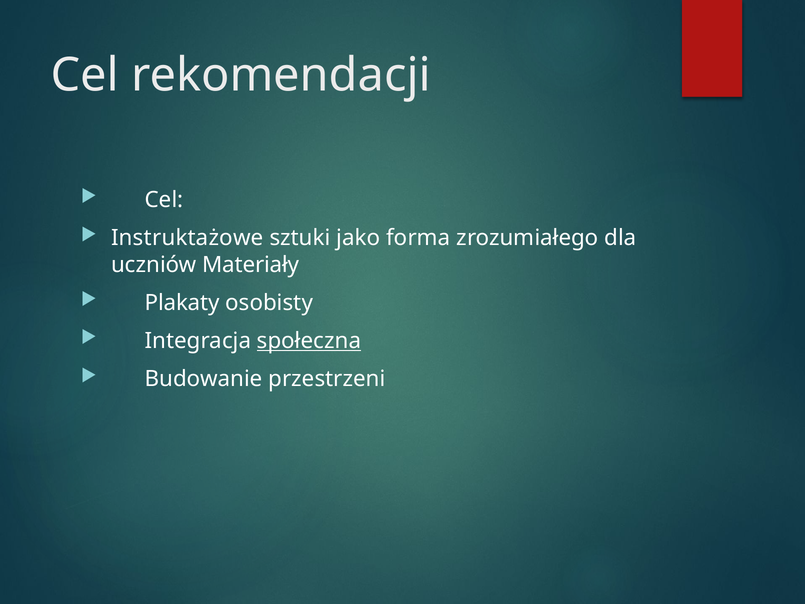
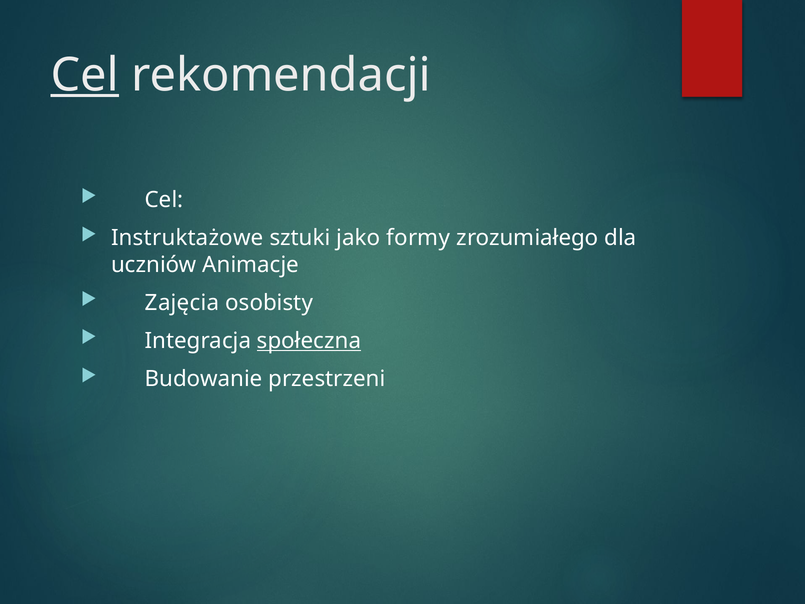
Cel underline: none -> present (85, 75)
forma: forma -> formy (418, 238)
Materiały: Materiały -> Animacje (251, 265)
Plakaty: Plakaty -> Zajęcia (182, 303)
